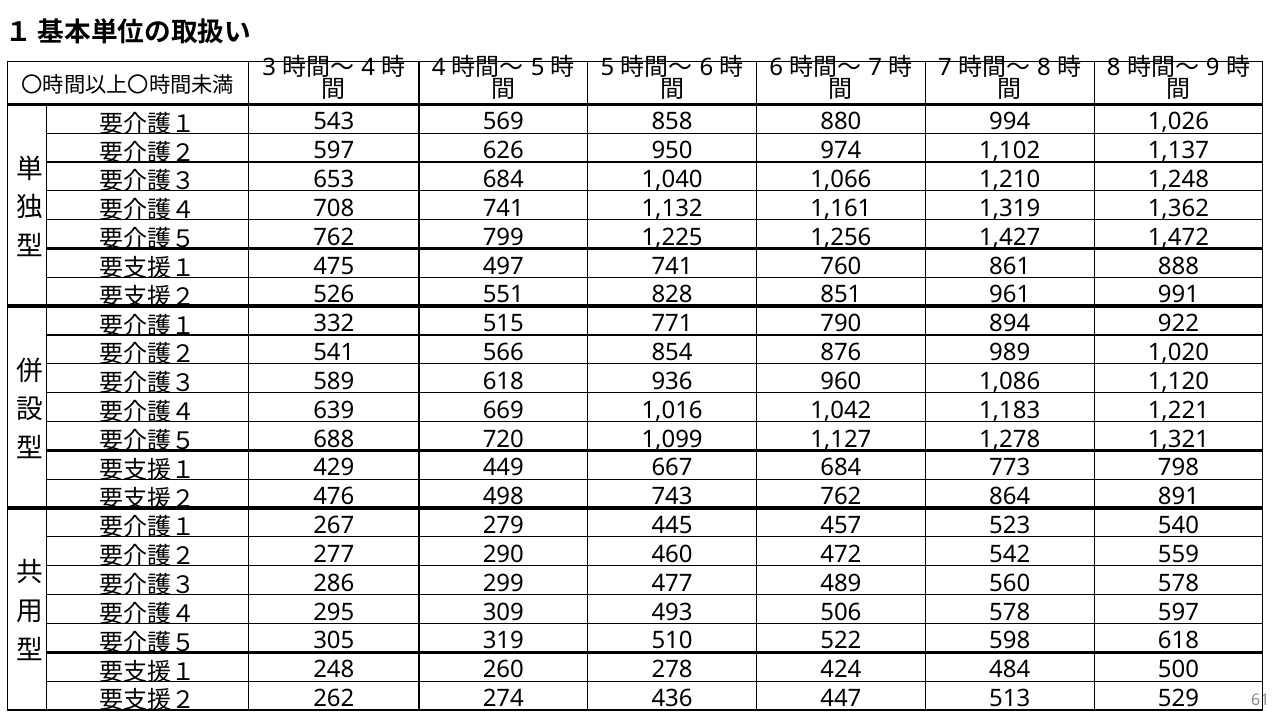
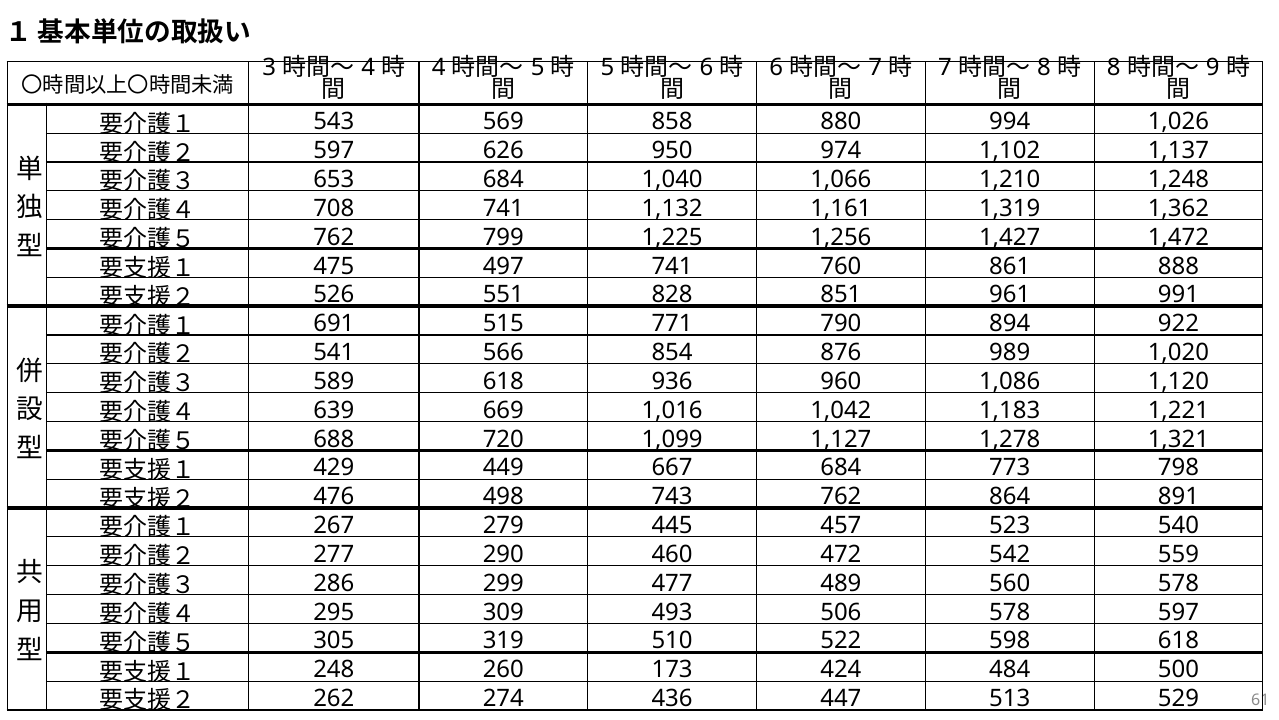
332: 332 -> 691 (334, 324)
278: 278 -> 173 (672, 669)
